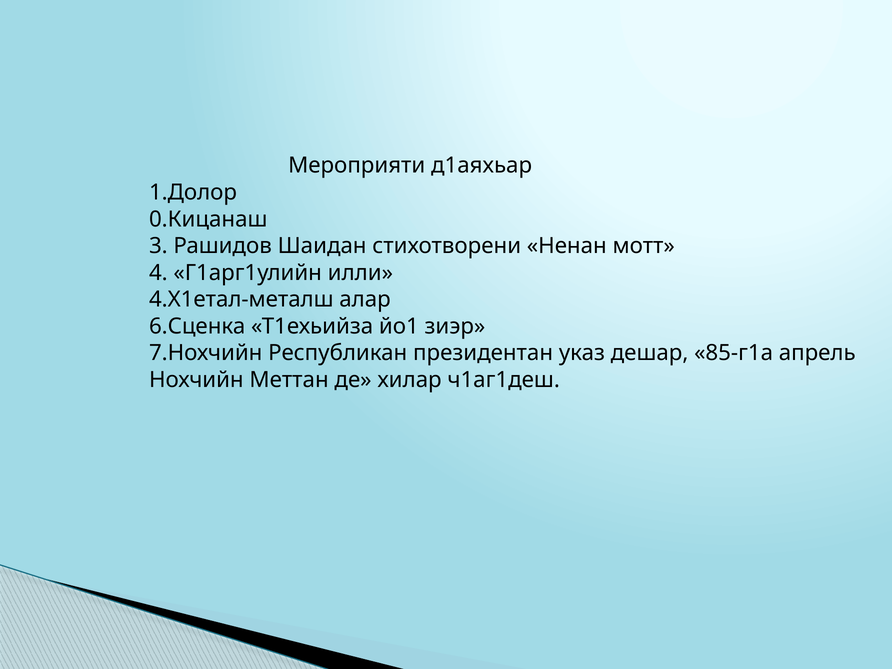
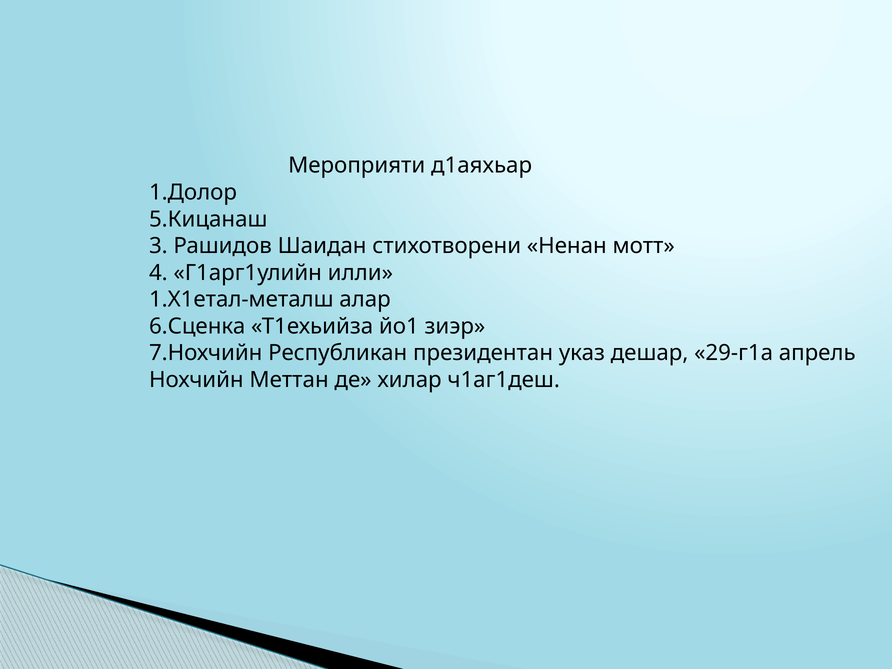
0.Кицанаш: 0.Кицанаш -> 5.Кицанаш (208, 219)
4.Х1етал-металш: 4.Х1етал-металш -> 1.Х1етал-металш (241, 299)
85-г1а: 85-г1а -> 29-г1а (734, 353)
